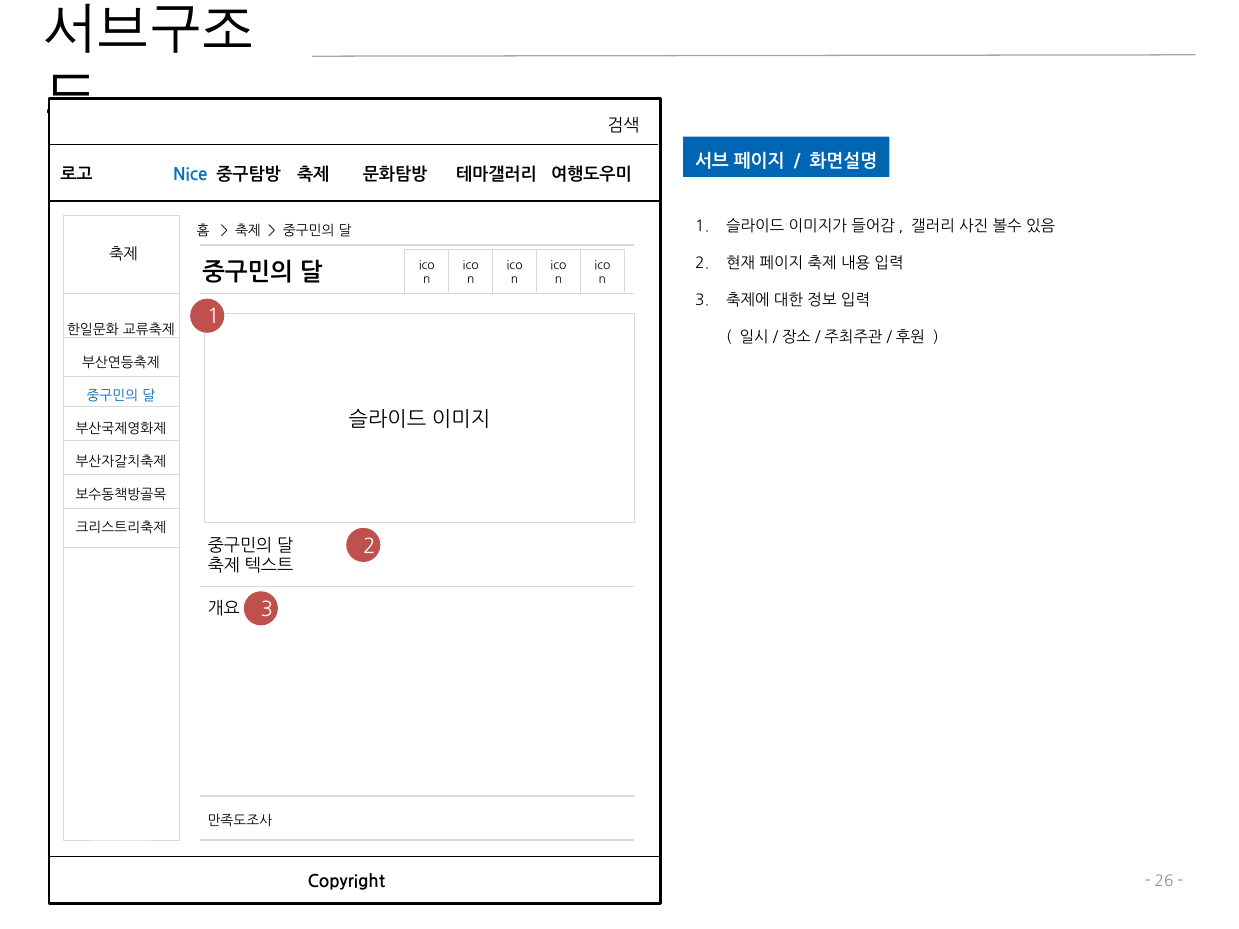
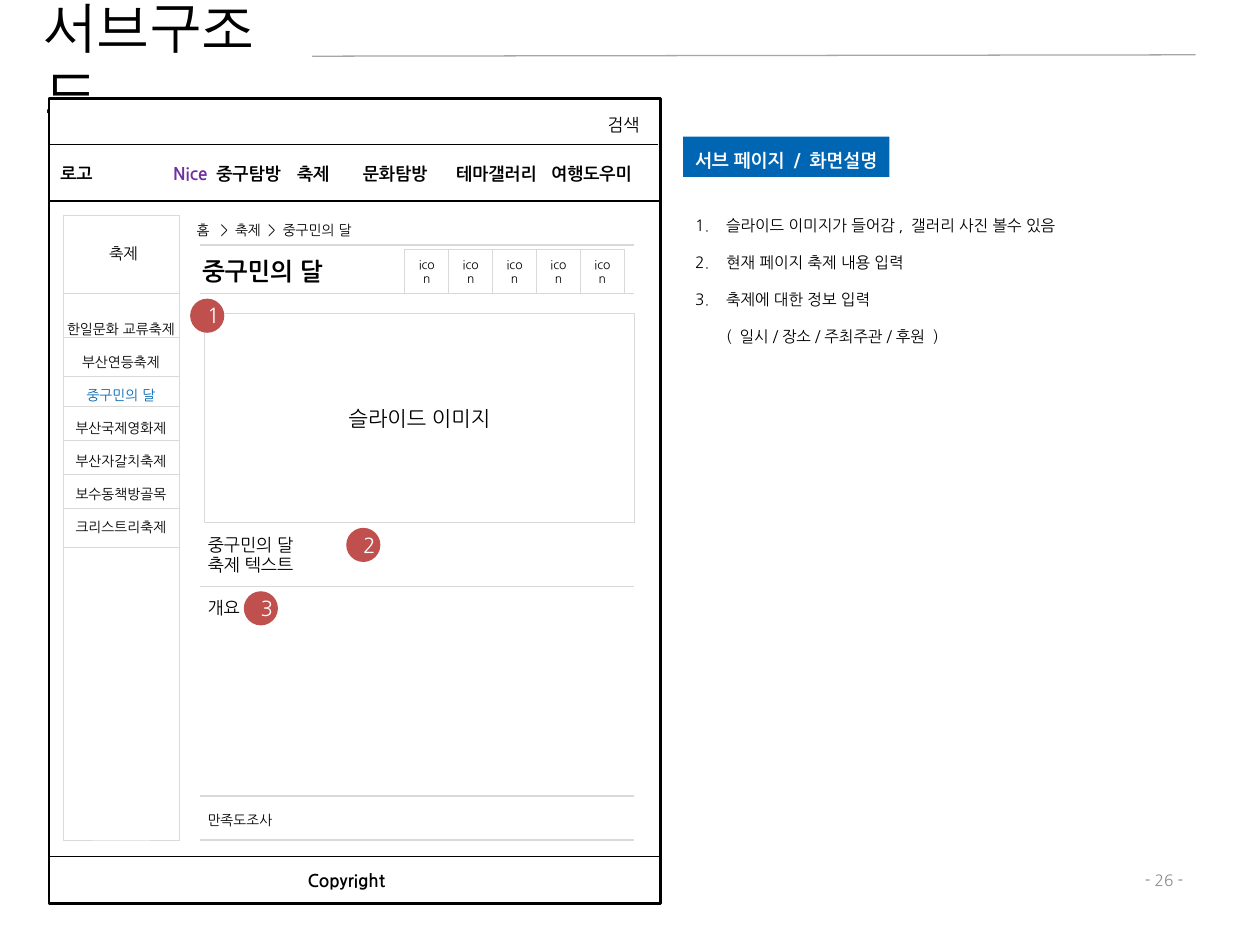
Nice colour: blue -> purple (190, 175)
